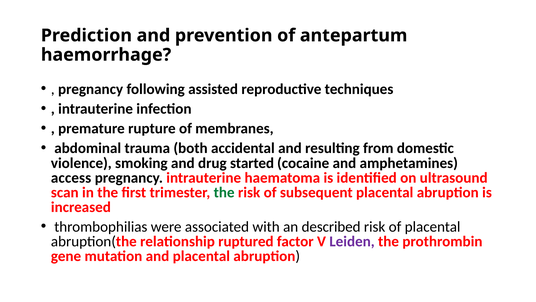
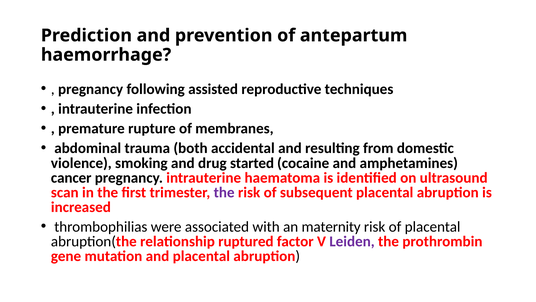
access: access -> cancer (71, 177)
the colour: green -> purple (224, 192)
described: described -> maternity (331, 226)
